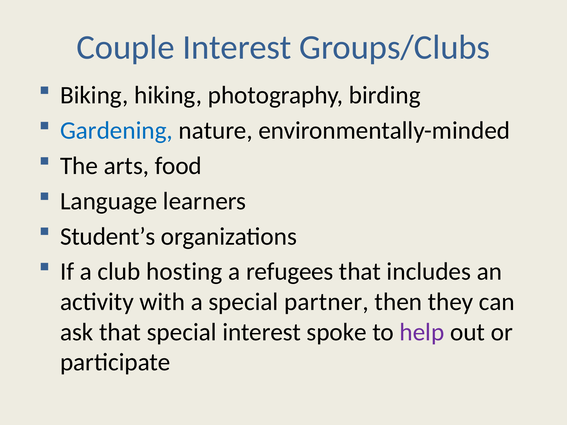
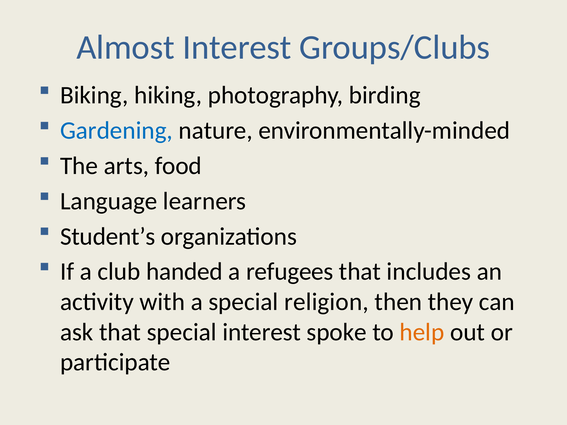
Couple: Couple -> Almost (126, 47)
hosting: hosting -> handed (184, 272)
partner: partner -> religion (326, 302)
help colour: purple -> orange (422, 332)
